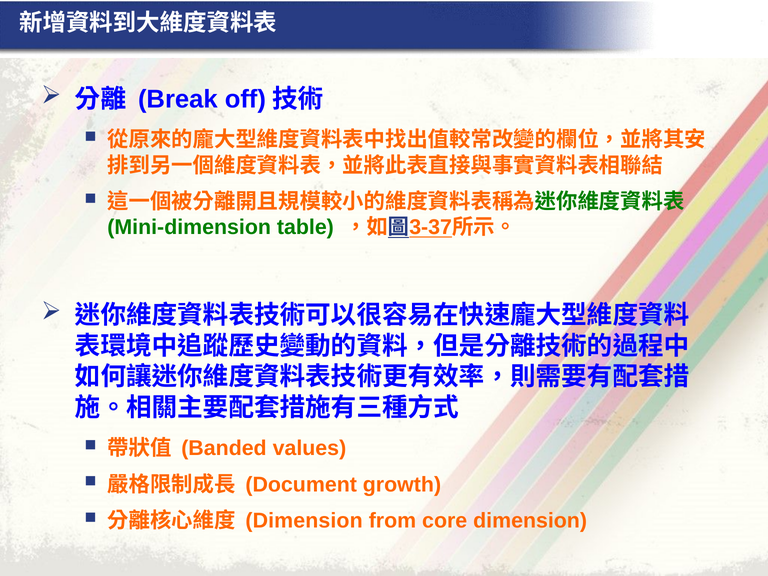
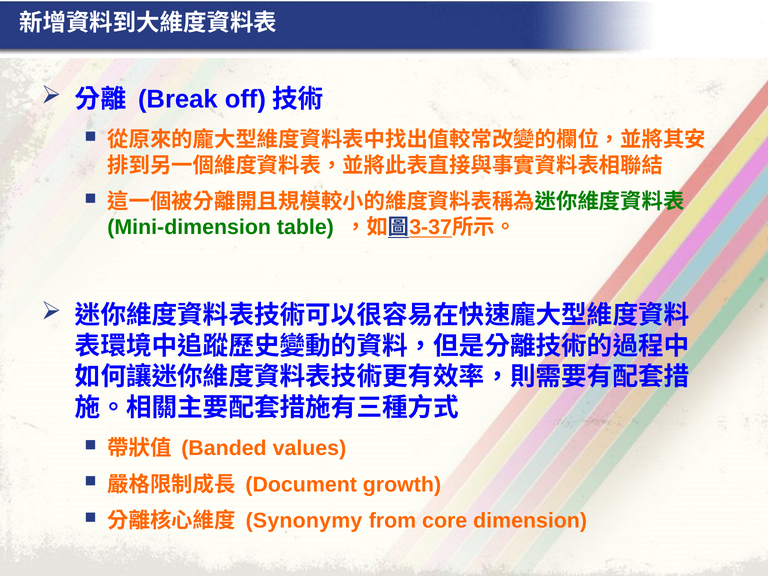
Dimension: Dimension -> Synonymy (304, 521)
